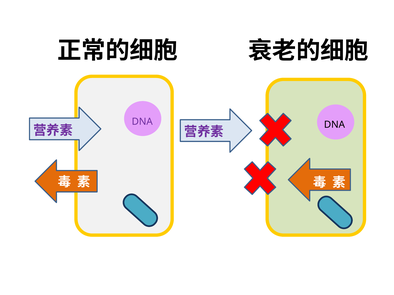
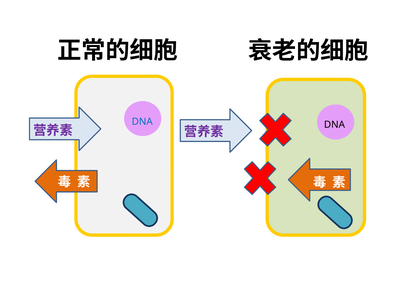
DNA colour: purple -> blue (142, 122)
